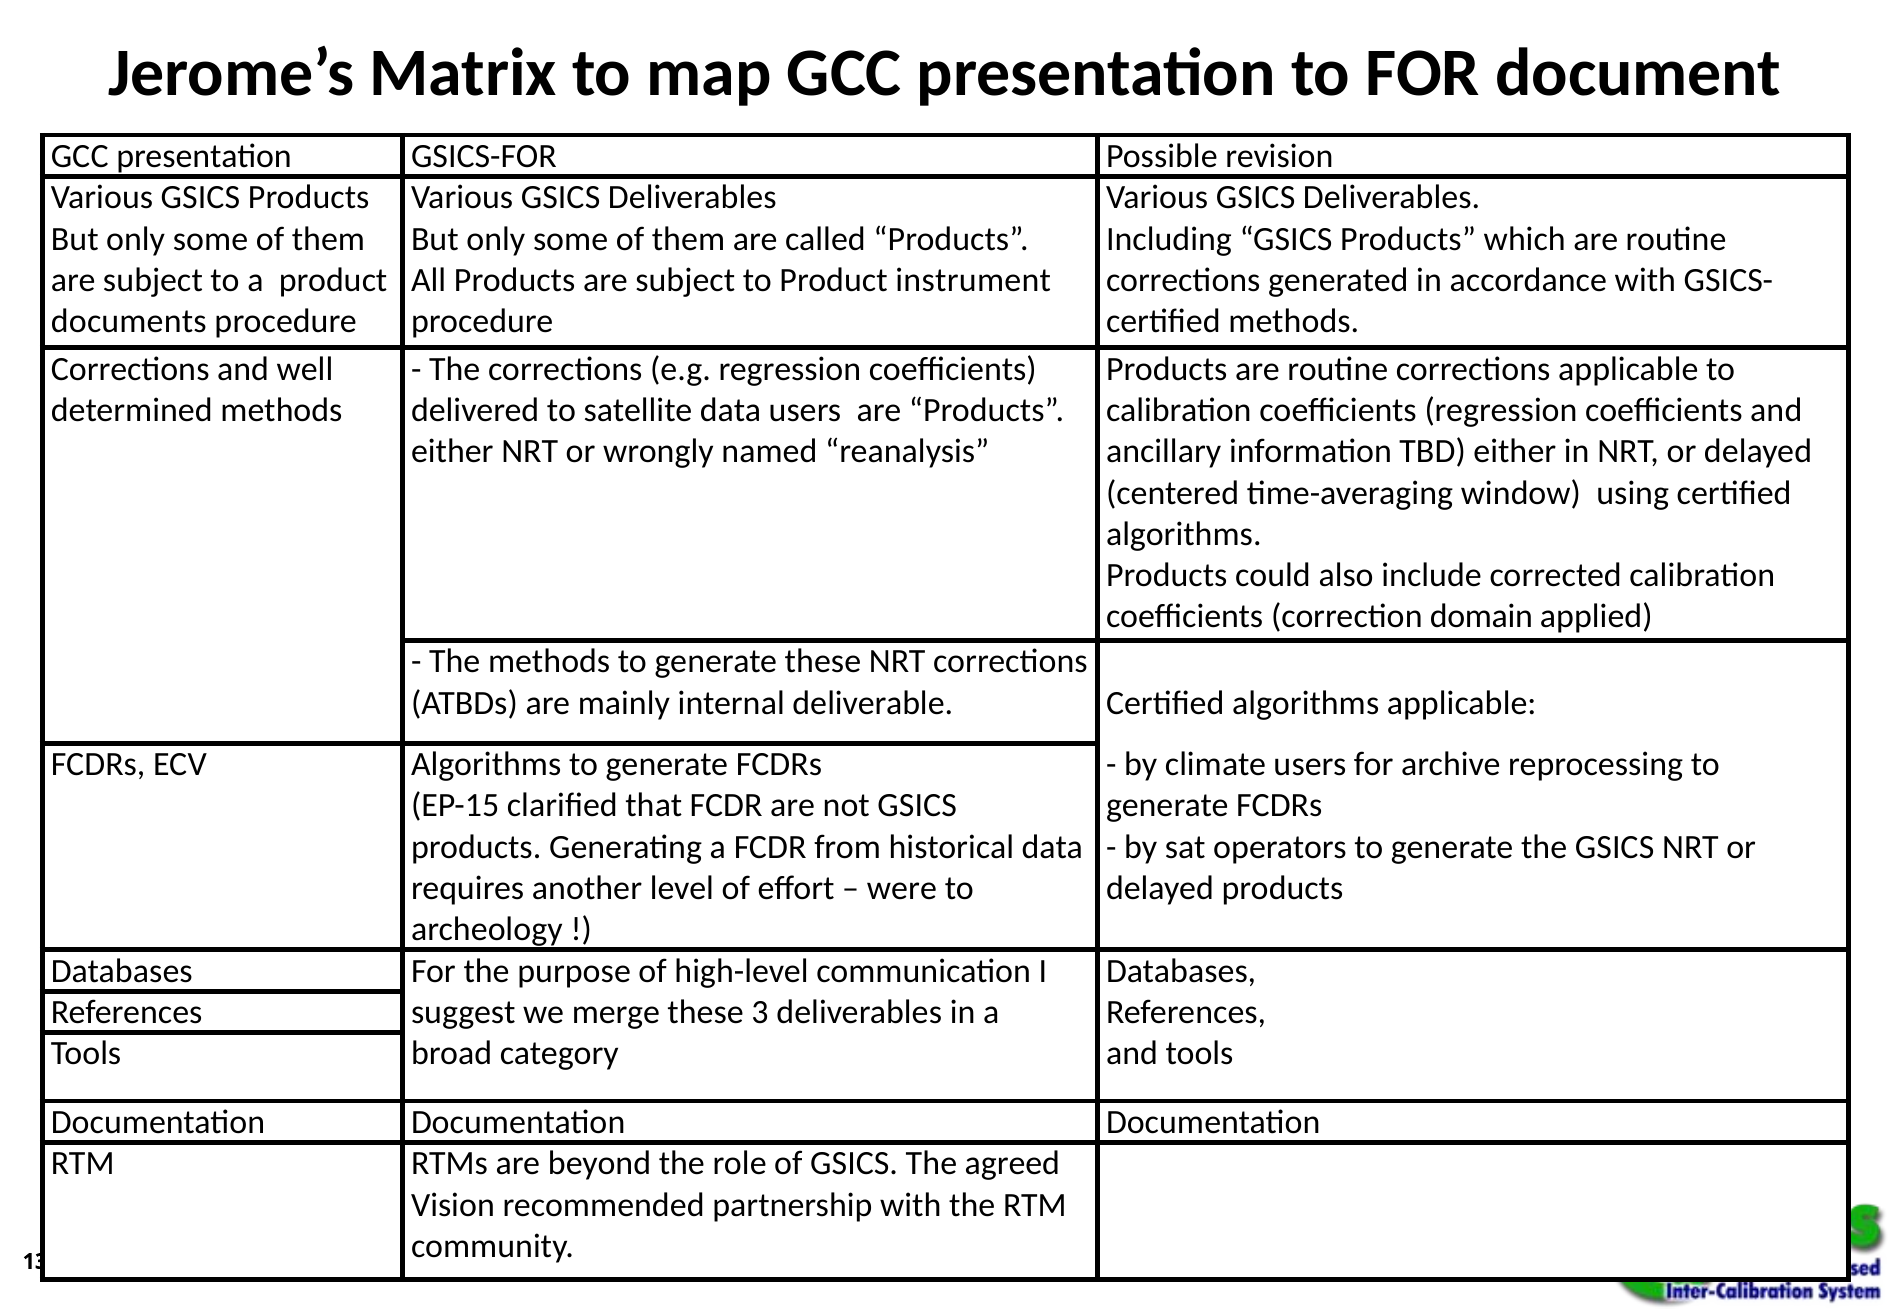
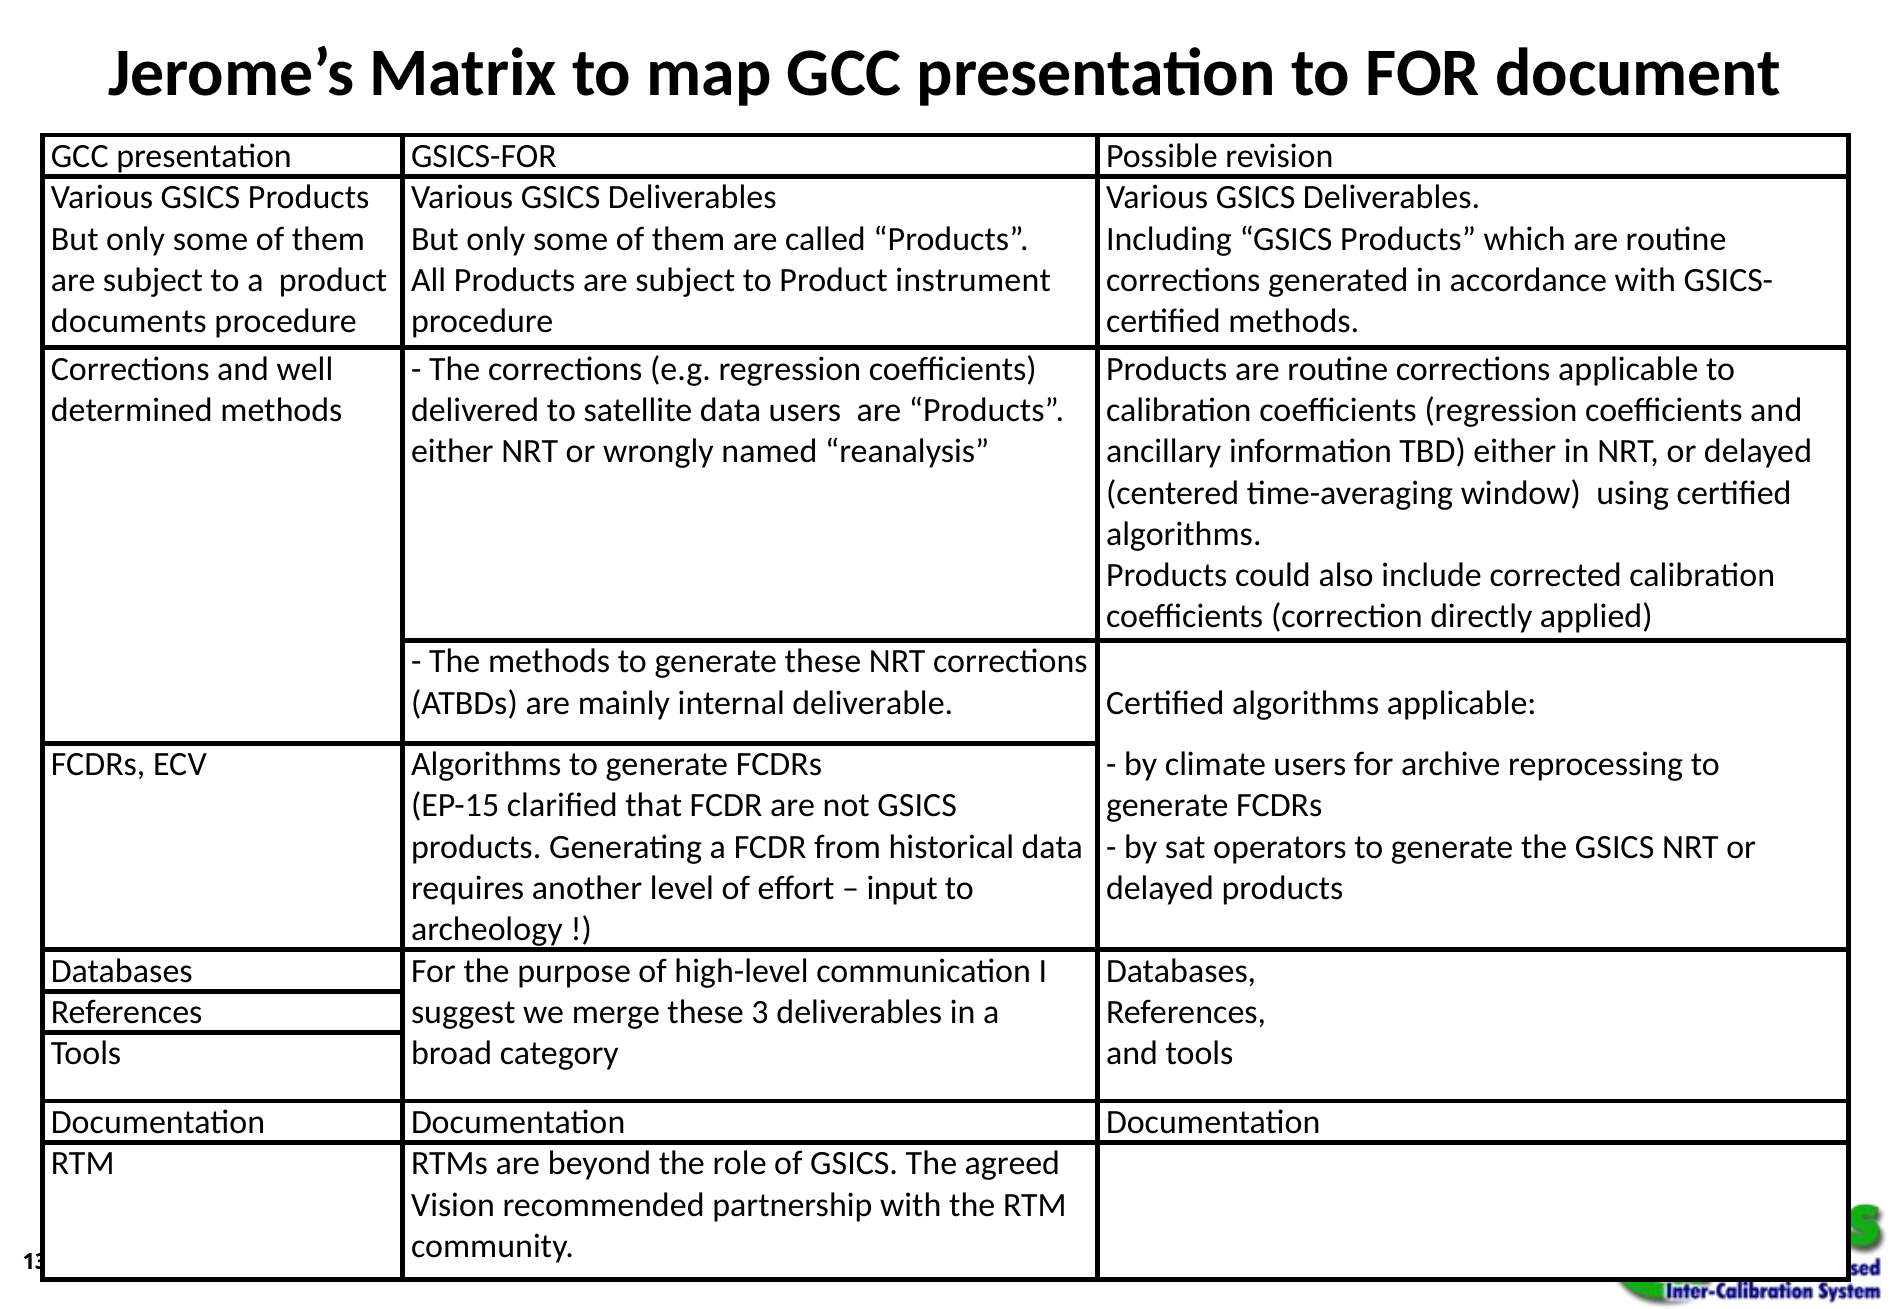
domain: domain -> directly (1481, 616)
were: were -> input (902, 888)
